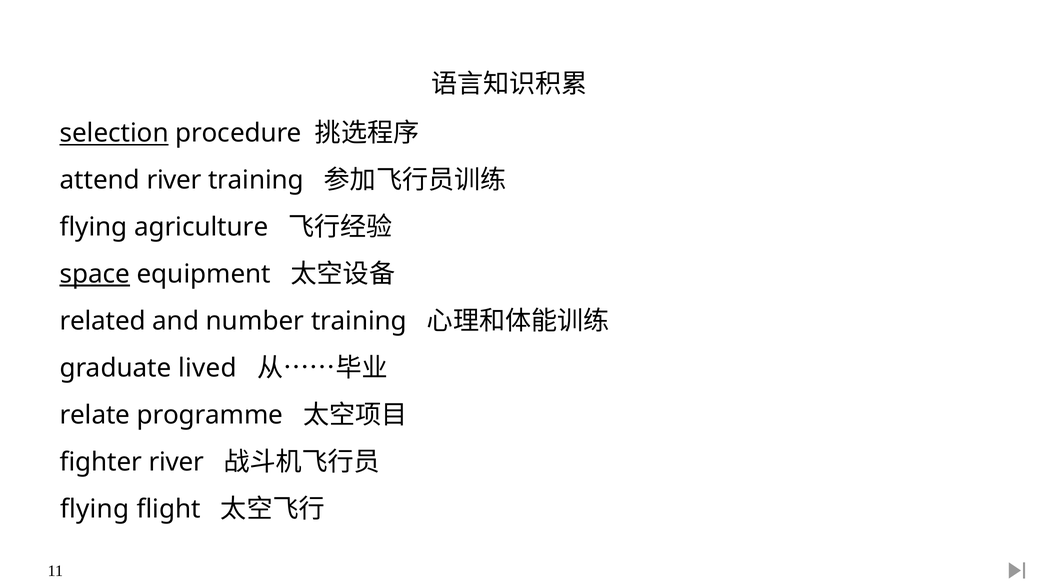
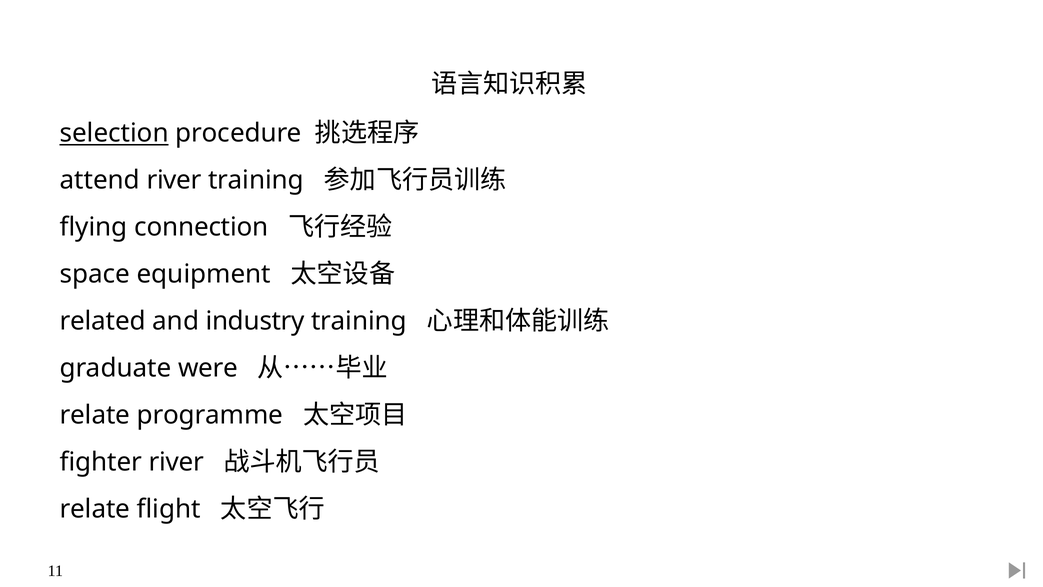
agriculture: agriculture -> connection (201, 227)
space underline: present -> none (95, 274)
number: number -> industry (255, 321)
lived: lived -> were (208, 368)
flying: flying -> relate (95, 509)
